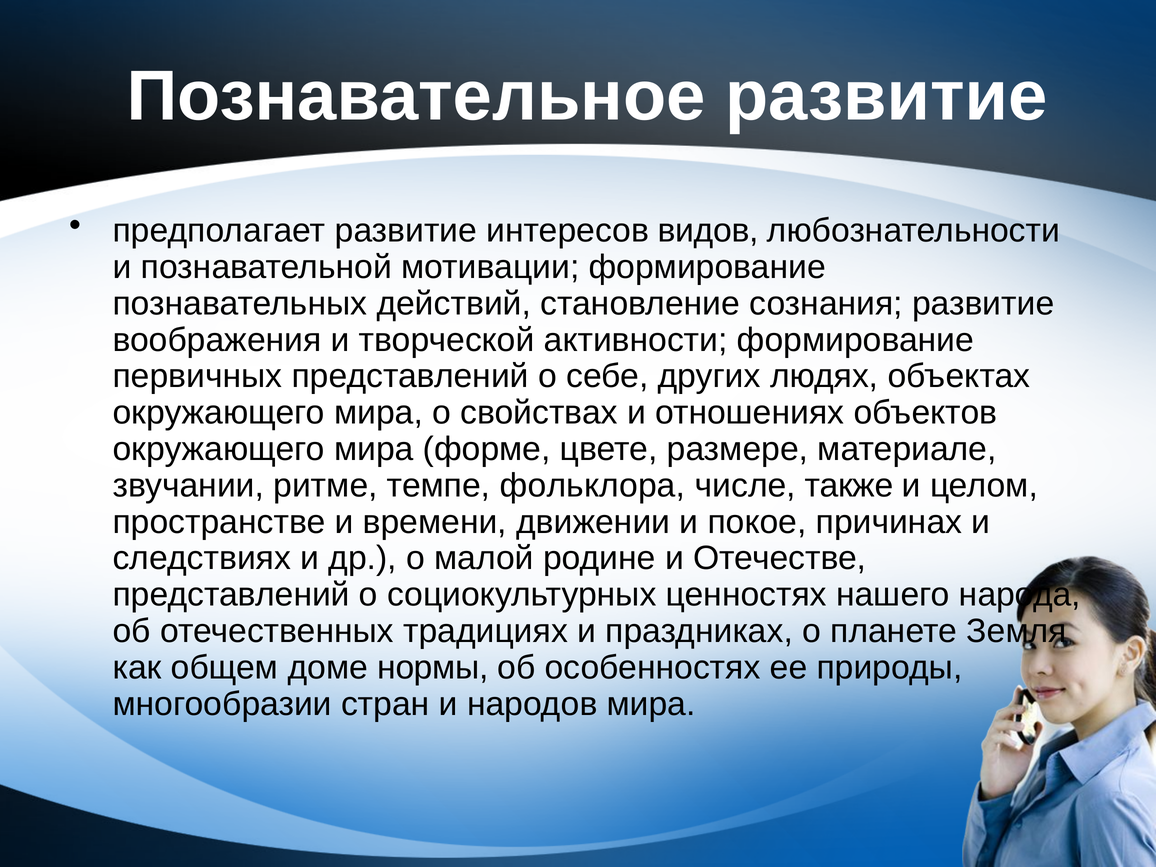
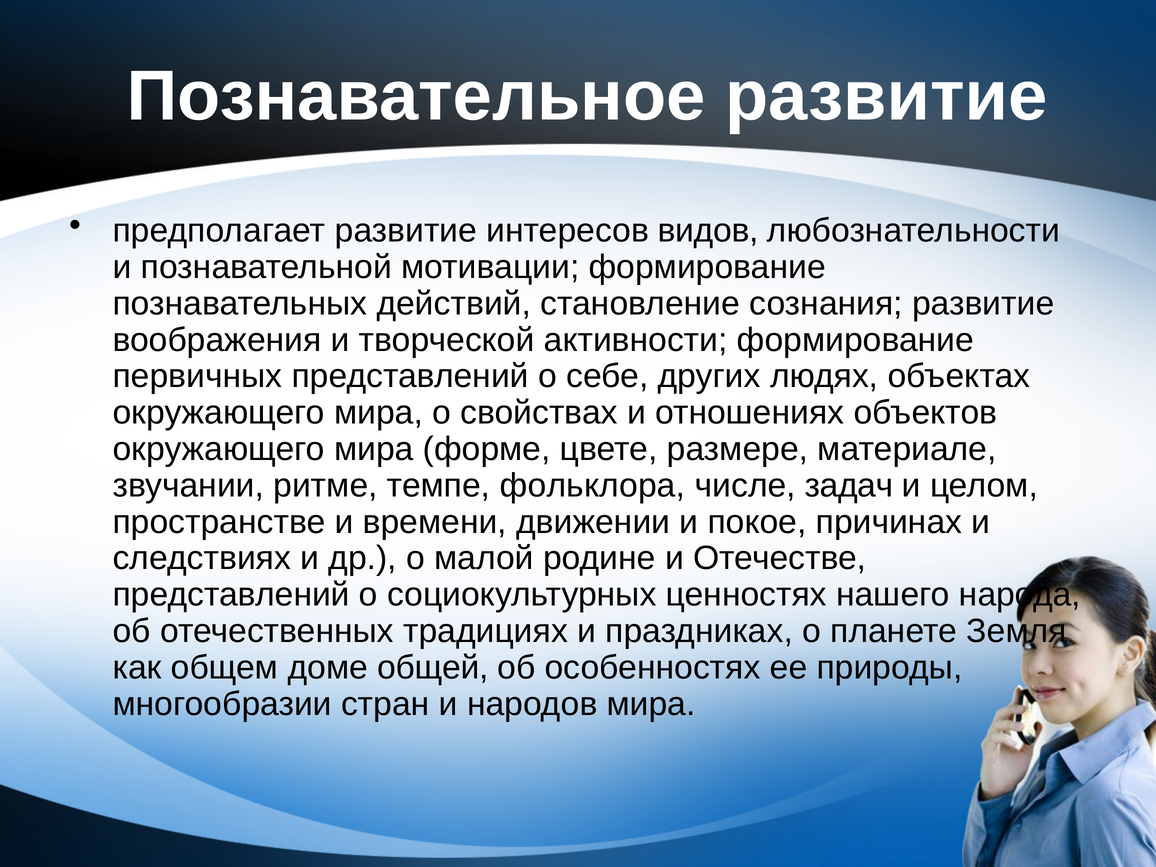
также: также -> задач (849, 486)
нормы: нормы -> общей (433, 668)
